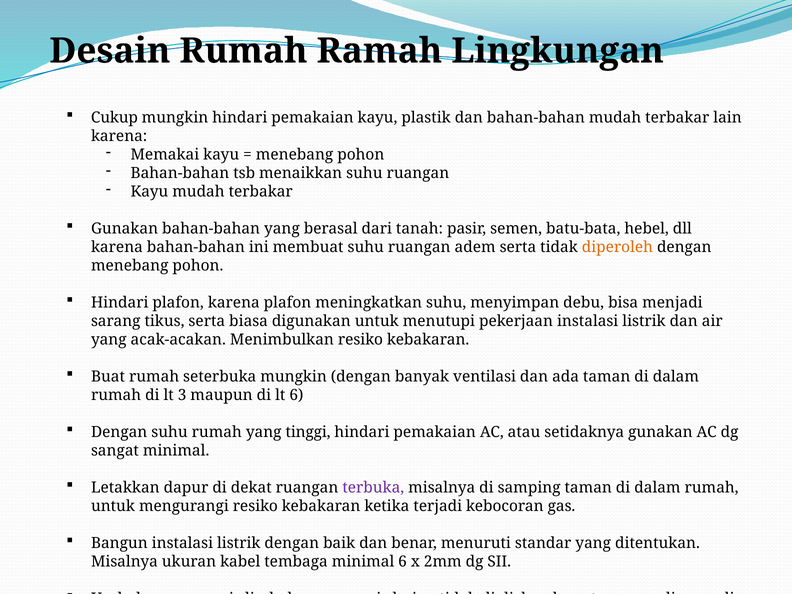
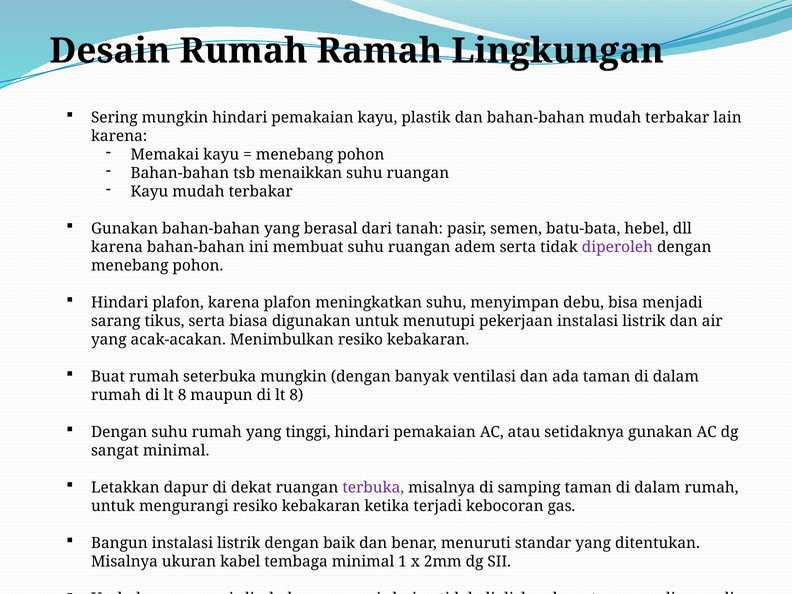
Cukup: Cukup -> Sering (114, 118)
diperoleh colour: orange -> purple (617, 247)
rumah di lt 3: 3 -> 8 (182, 395)
maupun di lt 6: 6 -> 8 (296, 395)
minimal 6: 6 -> 1 (403, 562)
